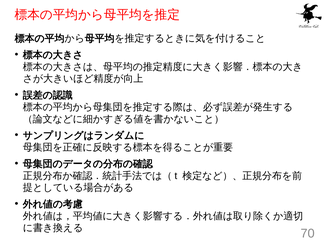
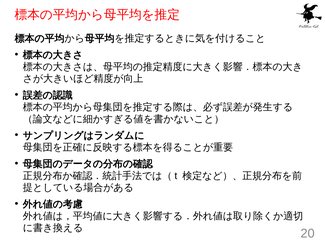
70: 70 -> 20 (308, 233)
